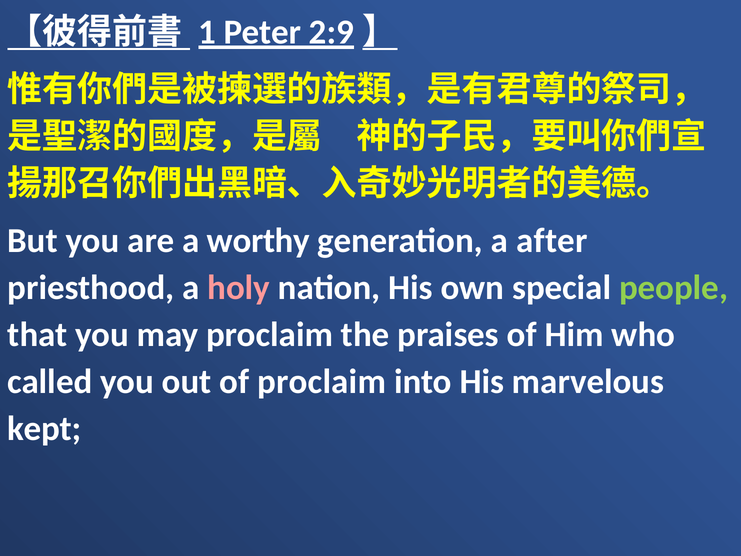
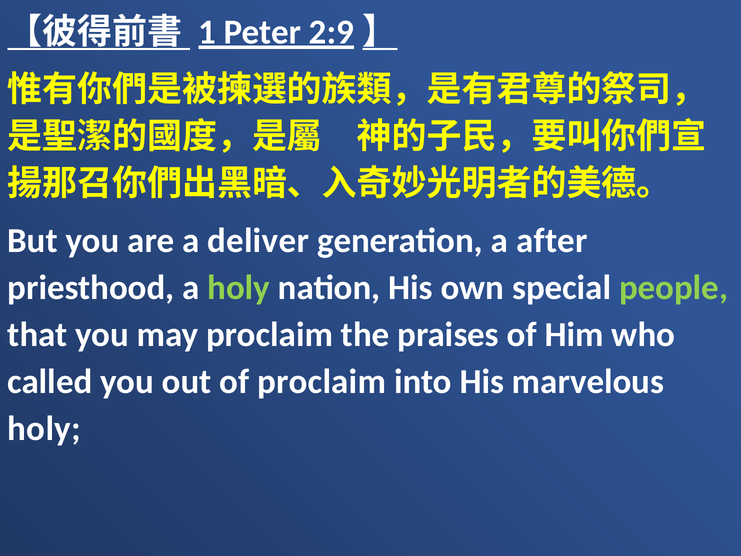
worthy: worthy -> deliver (258, 241)
holy colour: pink -> light green (239, 288)
kept: kept -> holy (44, 429)
